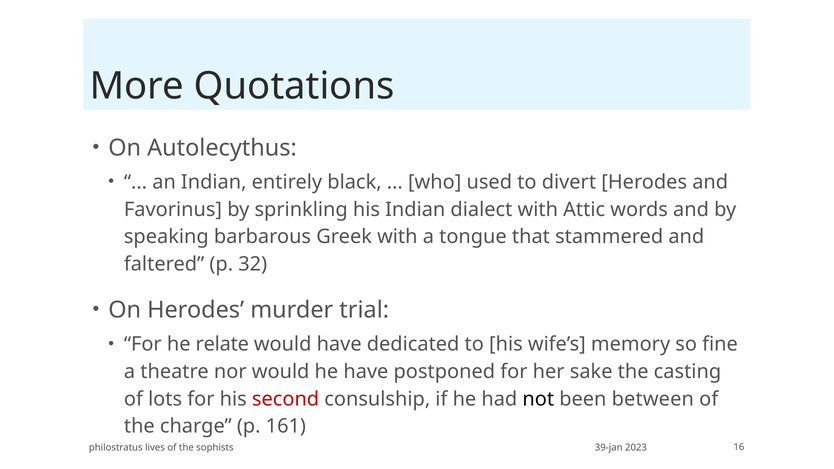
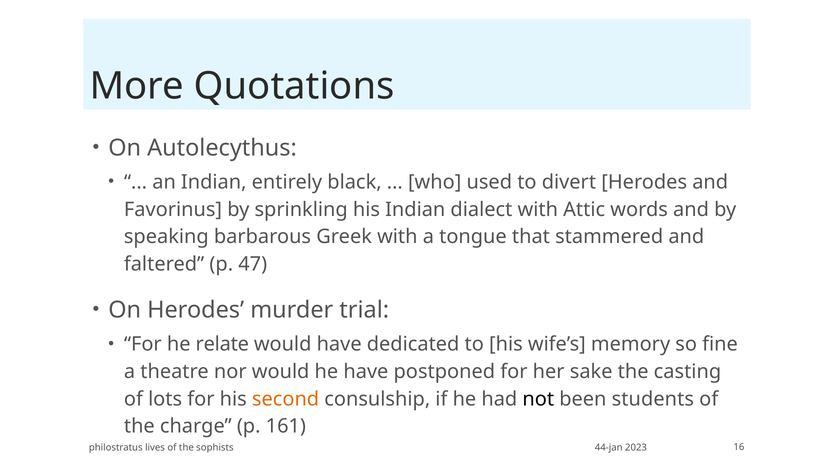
32: 32 -> 47 (253, 264)
second colour: red -> orange (286, 399)
between: between -> students (653, 399)
39-jan: 39-jan -> 44-jan (609, 448)
